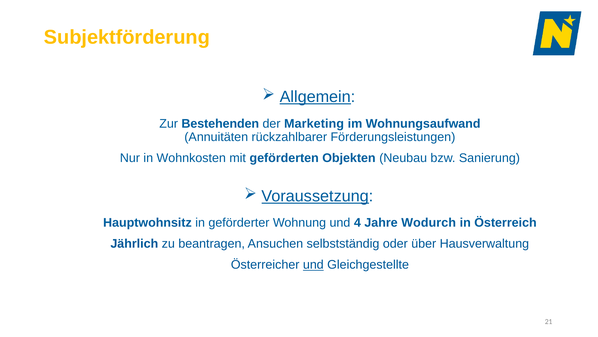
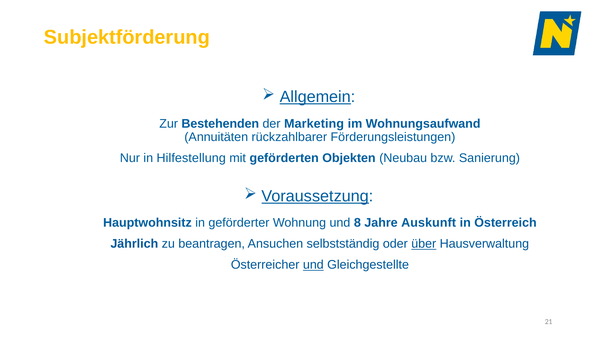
Wohnkosten: Wohnkosten -> Hilfestellung (191, 158)
4: 4 -> 8 (357, 222)
Wodurch: Wodurch -> Auskunft (429, 222)
über underline: none -> present (424, 243)
